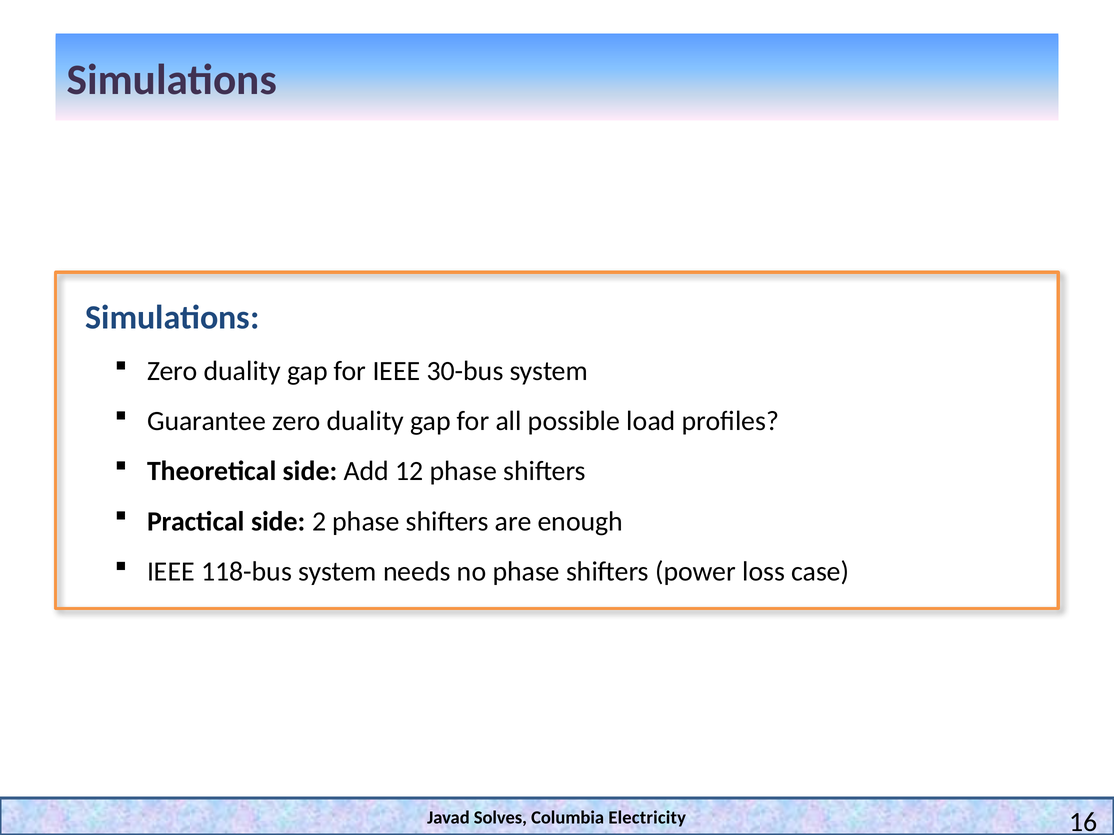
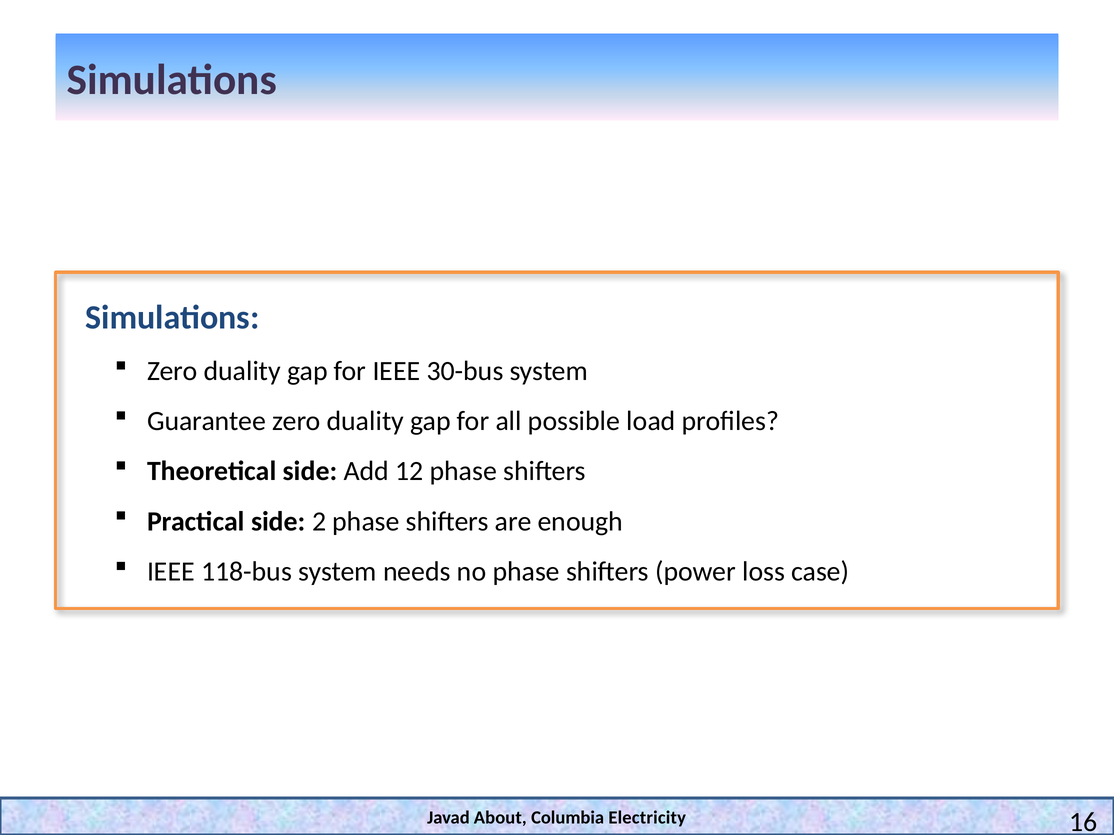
Solves: Solves -> About (500, 818)
